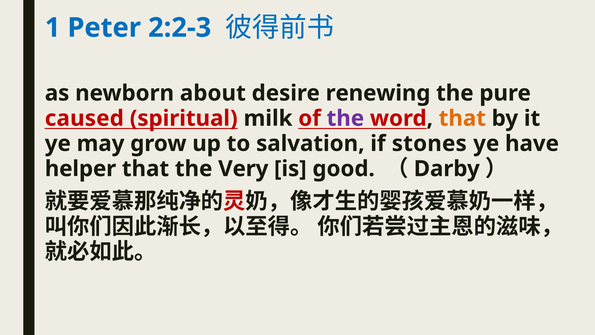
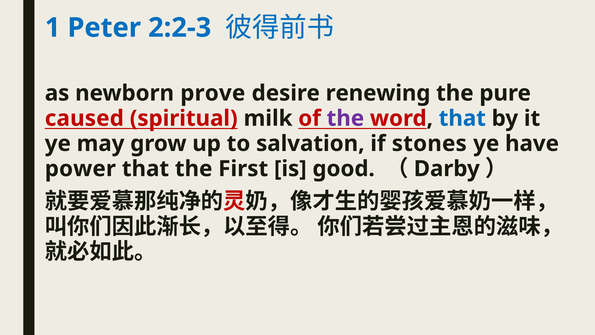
about: about -> prove (213, 93)
that colour: orange -> blue (462, 118)
helper: helper -> power (80, 169)
Very: Very -> First (243, 169)
